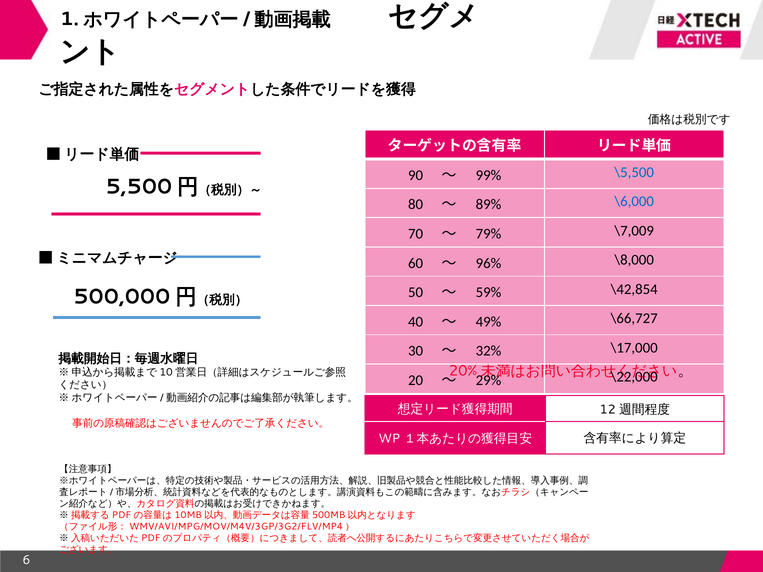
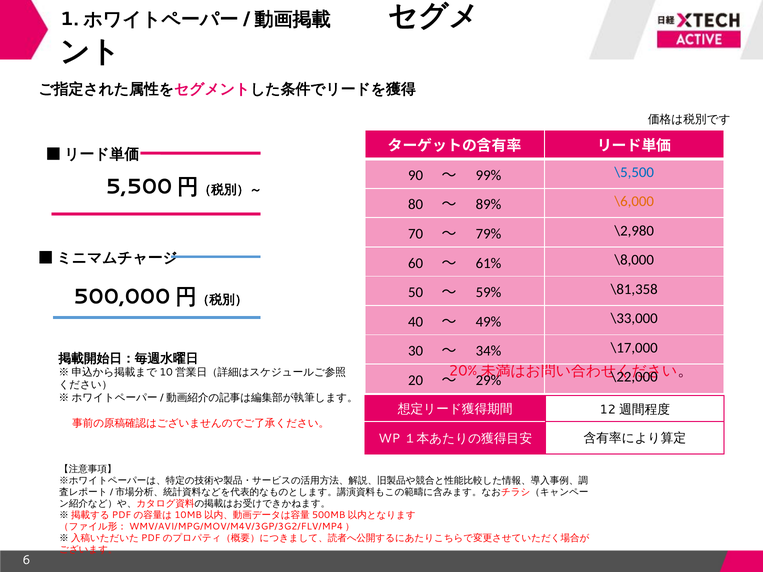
\6,000 colour: blue -> orange (634, 202)
\7,009: \7,009 -> \2,980 (634, 231)
96%: 96% -> 61% (488, 263)
\42,854: \42,854 -> \81,358 (634, 289)
\66,727: \66,727 -> \33,000 (634, 319)
32%: 32% -> 34% (488, 351)
